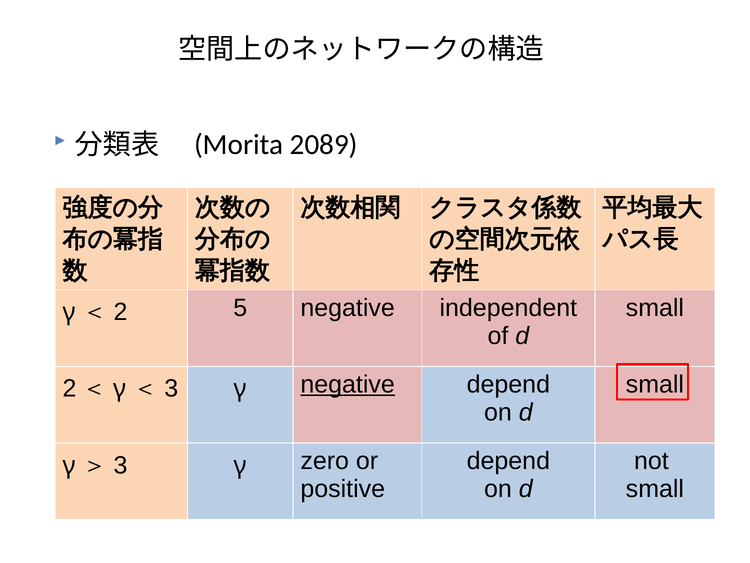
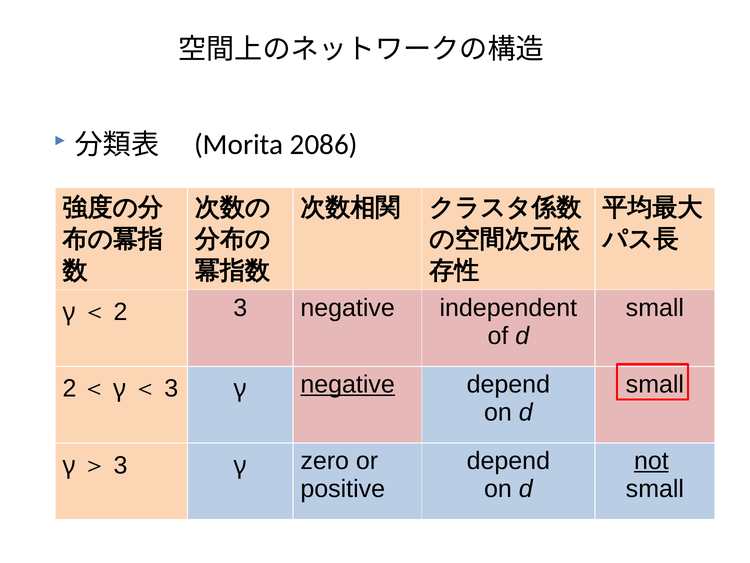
2089: 2089 -> 2086 (324, 145)
2 5: 5 -> 3 (240, 308)
not underline: none -> present (651, 461)
